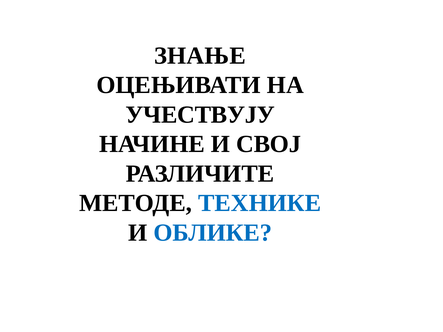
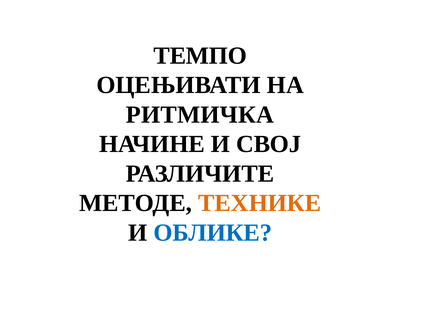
ЗНАЊЕ: ЗНАЊЕ -> ТЕМПО (200, 56)
УЧЕСТВУЈУ: УЧЕСТВУЈУ -> РИТМИЧКА (200, 115)
ТЕХНИКЕ colour: blue -> orange (260, 203)
